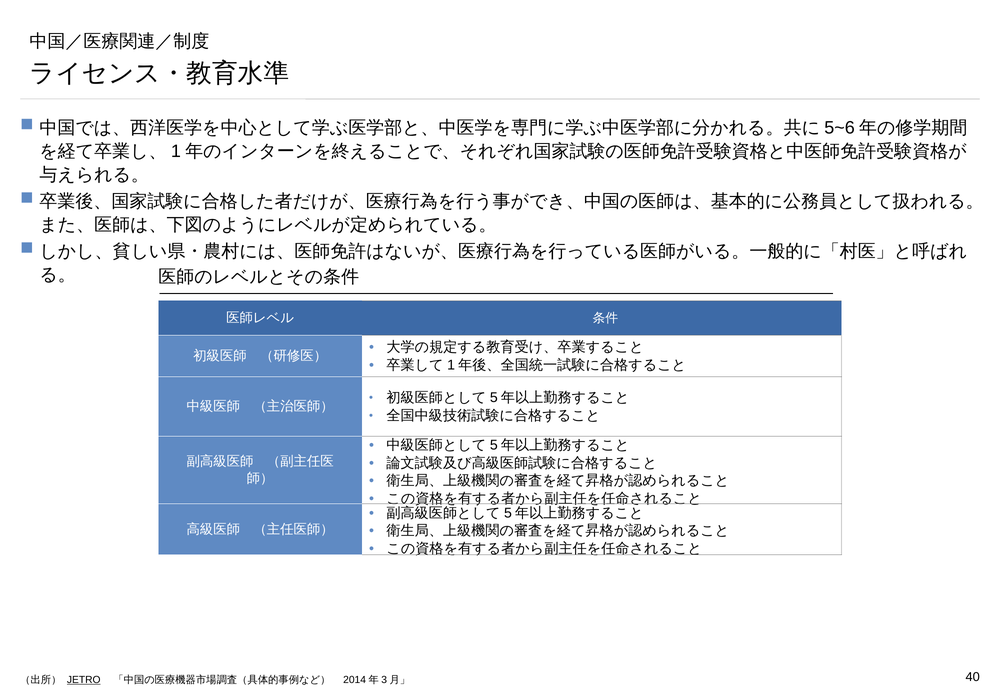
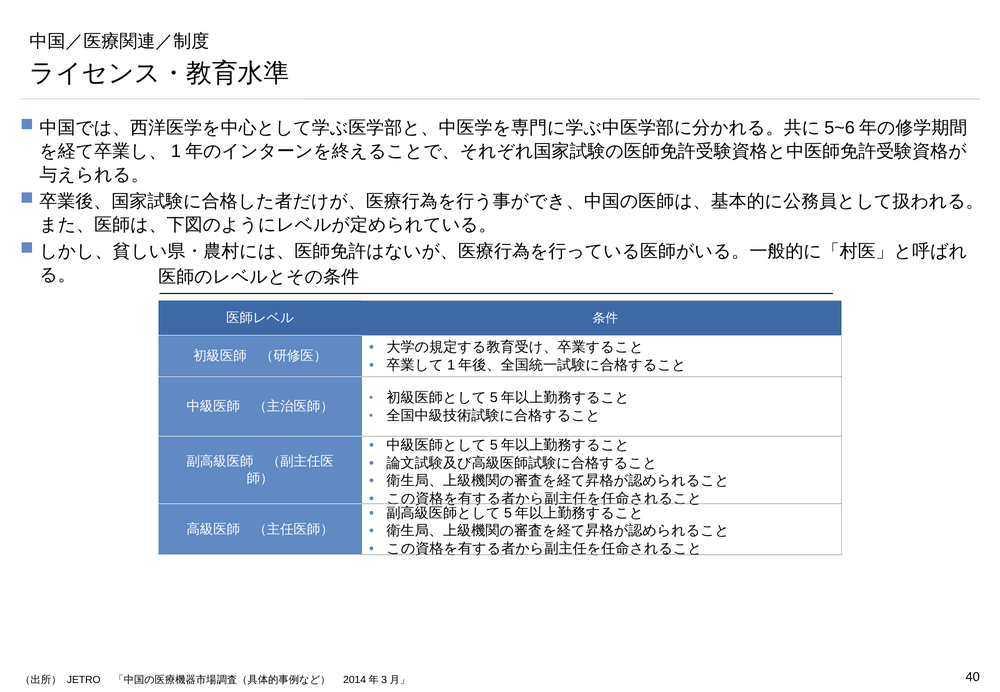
JETRO underline: present -> none (84, 680)
